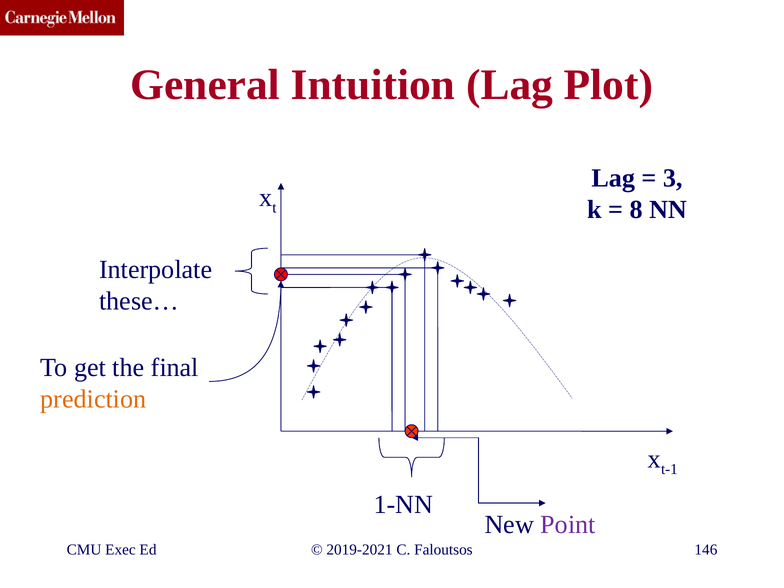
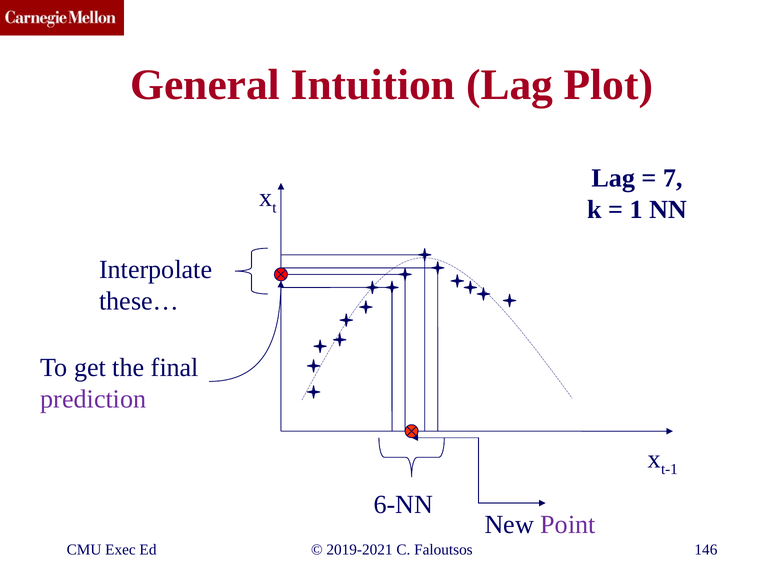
3: 3 -> 7 (673, 178)
8: 8 -> 1 (636, 210)
prediction colour: orange -> purple (93, 399)
1-NN: 1-NN -> 6-NN (403, 505)
